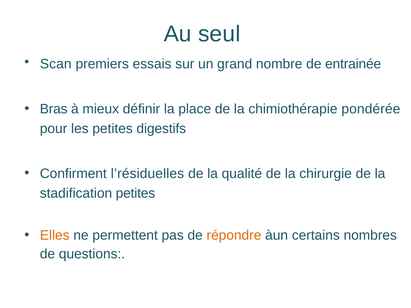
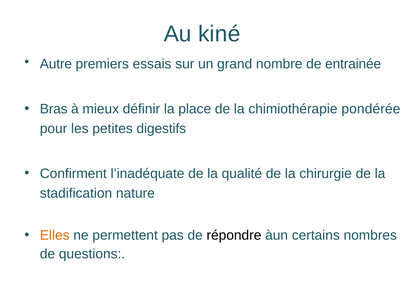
seul: seul -> kiné (219, 34)
Scan: Scan -> Autre (56, 64)
l’résiduelles: l’résiduelles -> l’inadéquate (148, 174)
stadification petites: petites -> nature (135, 193)
répondre colour: orange -> black (234, 236)
